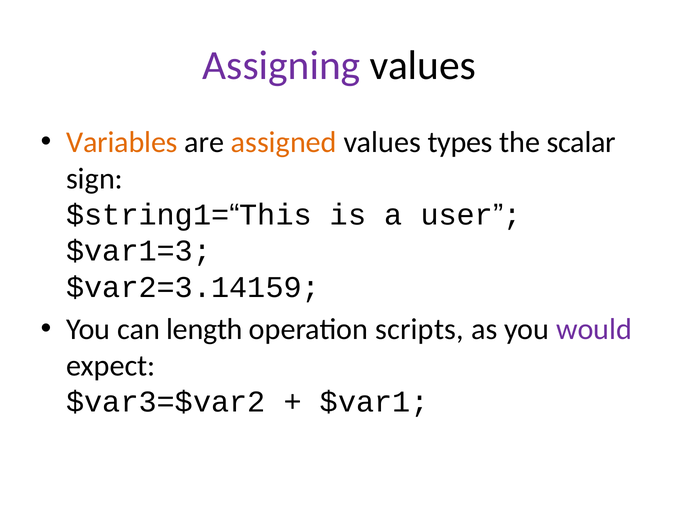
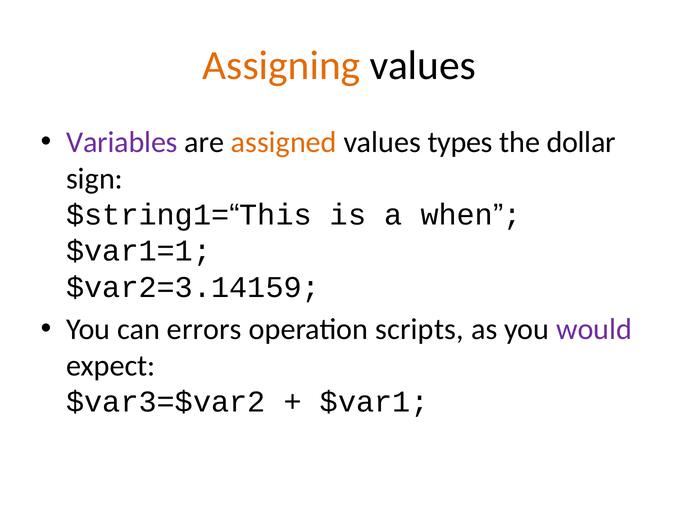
Assigning colour: purple -> orange (281, 66)
Variables colour: orange -> purple (122, 142)
scalar: scalar -> dollar (581, 142)
user: user -> when (457, 215)
$var1=3: $var1=3 -> $var1=1 (139, 251)
length: length -> errors (204, 330)
